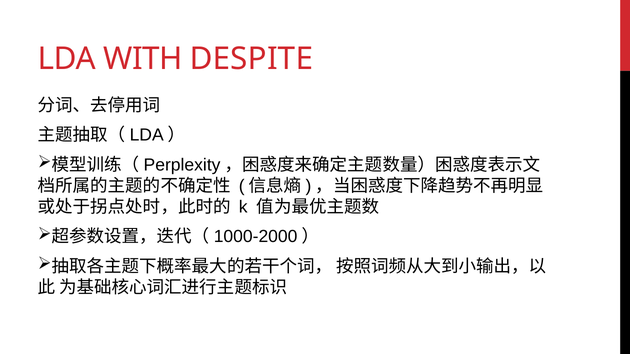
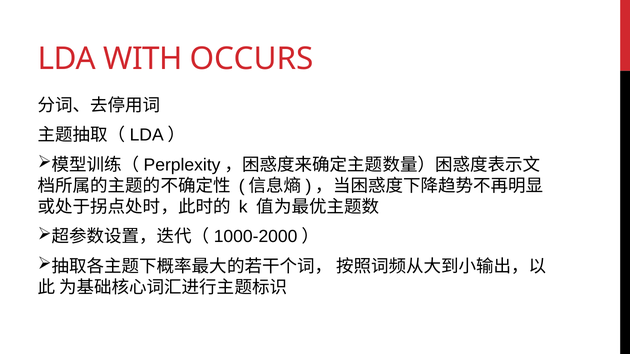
DESPITE: DESPITE -> OCCURS (252, 59)
